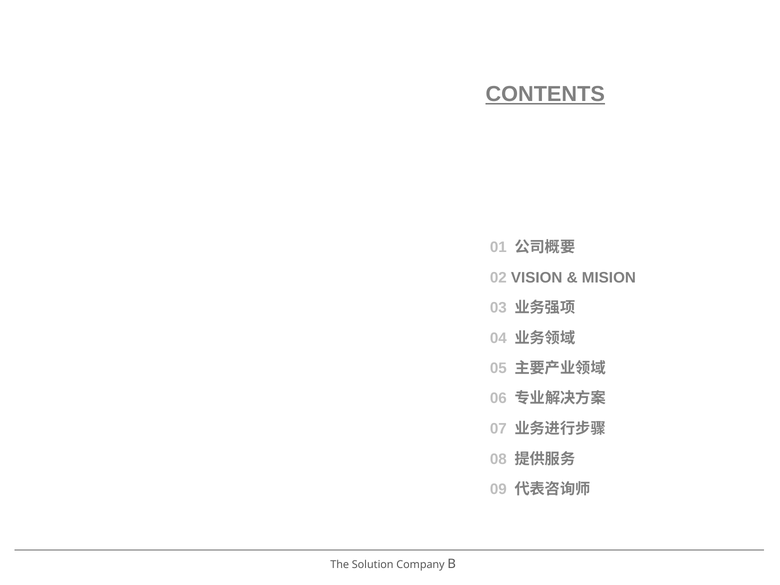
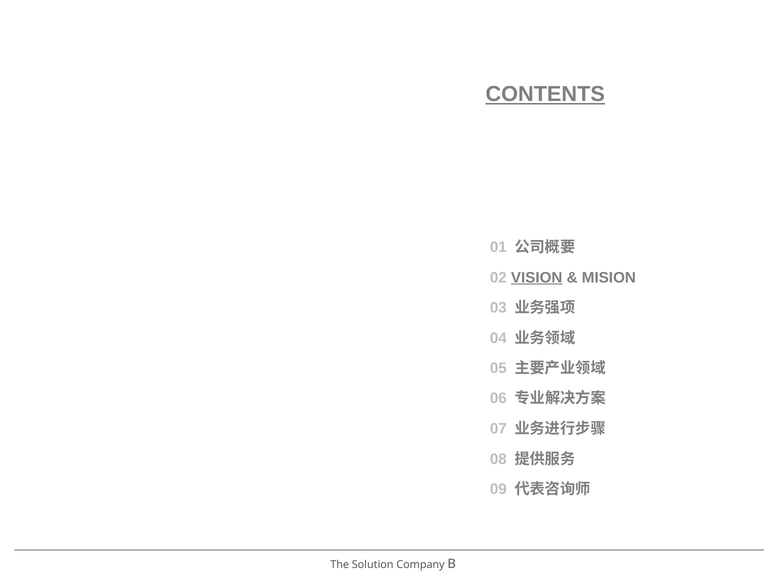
VISION underline: none -> present (537, 278)
